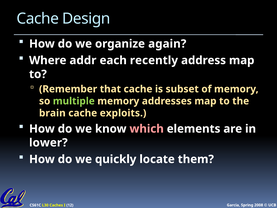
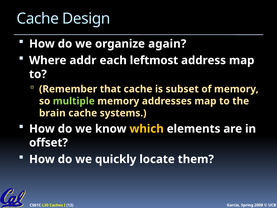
recently: recently -> leftmost (154, 60)
exploits: exploits -> systems (123, 113)
which colour: pink -> yellow (147, 129)
lower: lower -> offset (48, 143)
